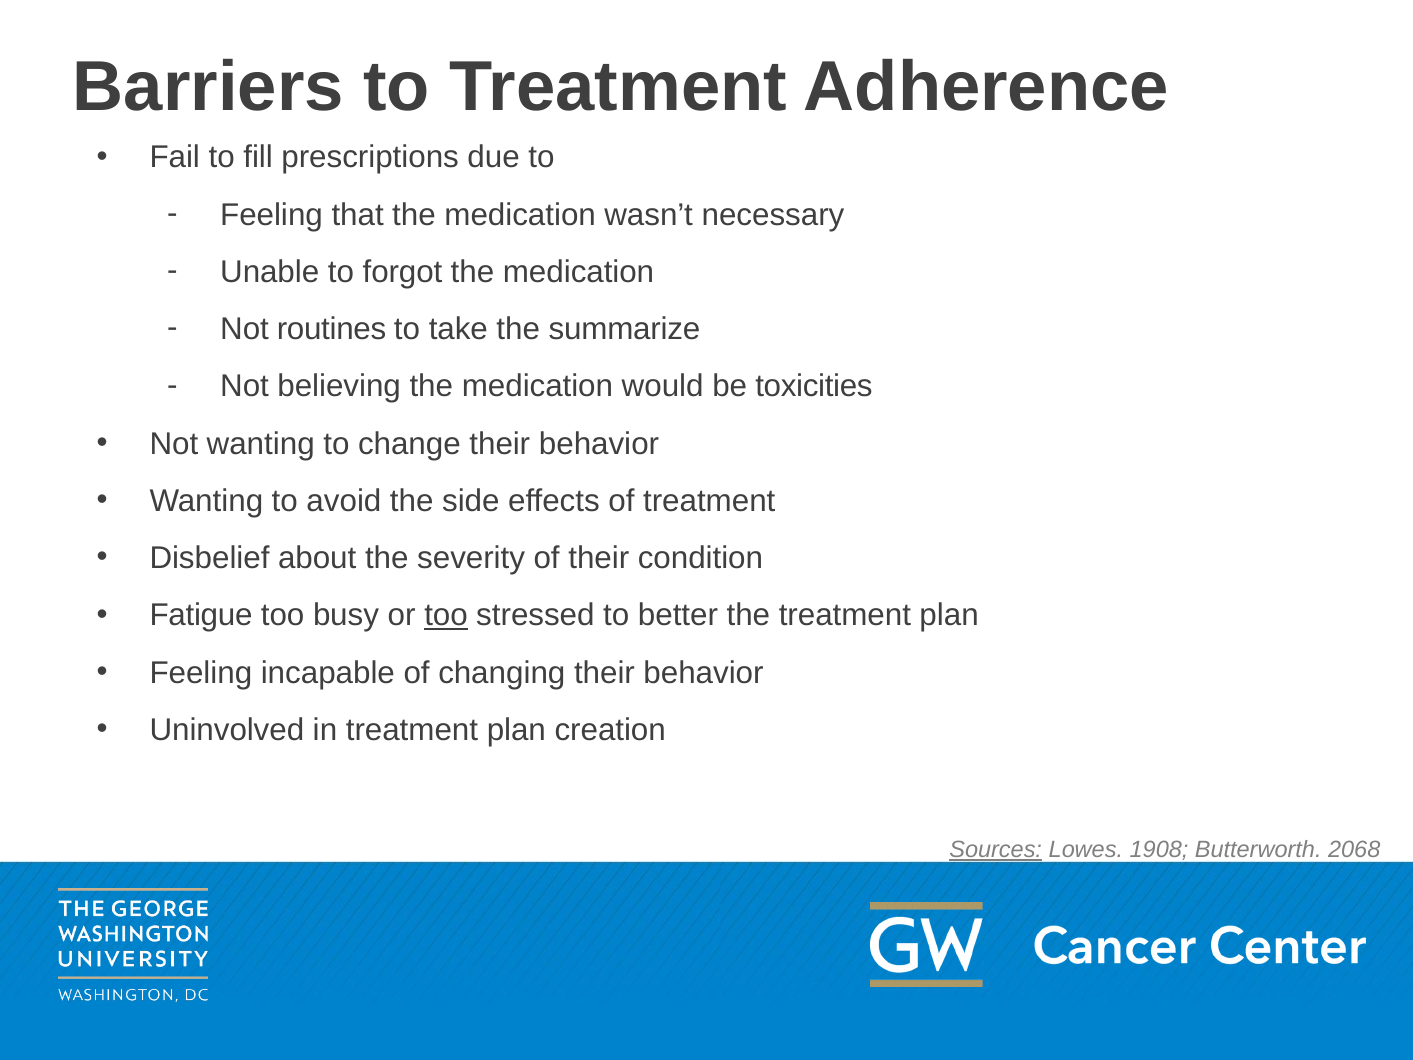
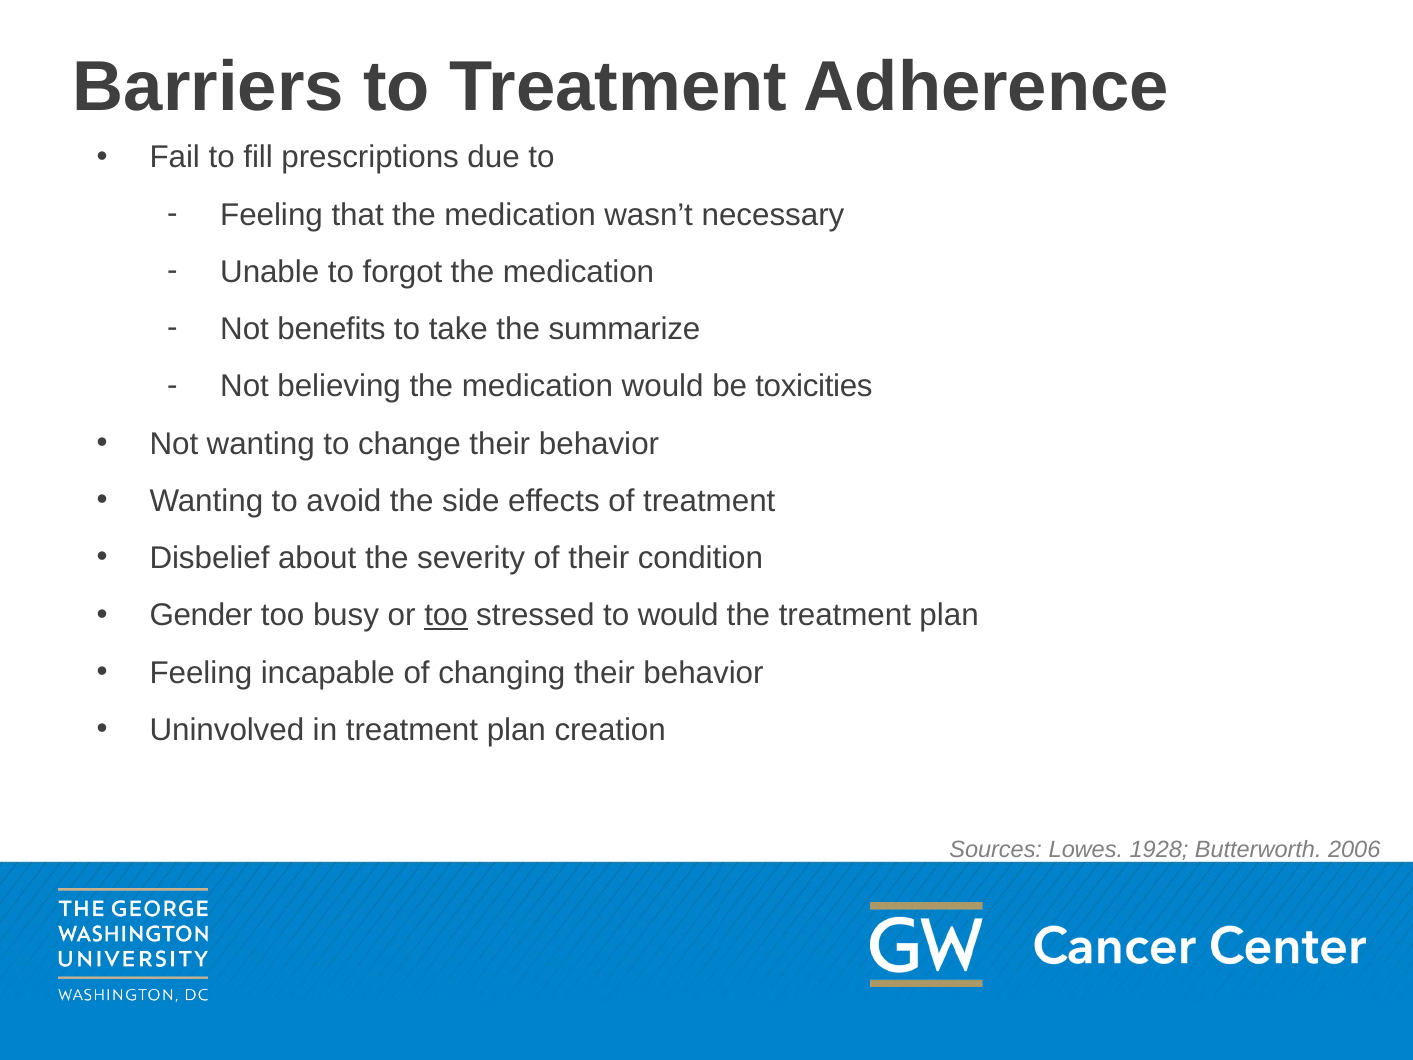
routines: routines -> benefits (331, 329)
Fatigue: Fatigue -> Gender (201, 615)
to better: better -> would (678, 615)
Sources underline: present -> none (996, 850)
1908: 1908 -> 1928 (1159, 850)
2068: 2068 -> 2006 (1354, 850)
